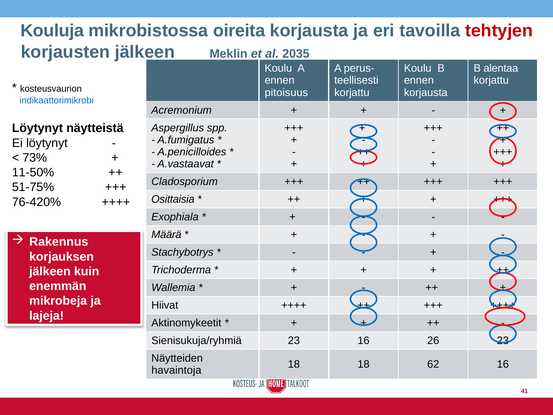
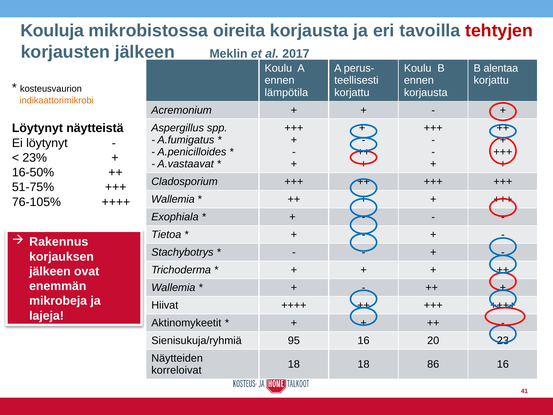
2035: 2035 -> 2017 (296, 54)
pitoisuus: pitoisuus -> lämpötila (286, 92)
indikaattorimikrobi colour: blue -> orange (57, 100)
73%: 73% -> 23% (35, 158)
11-50%: 11-50% -> 16-50% (33, 172)
Osittaisia: Osittaisia -> Wallemia (173, 199)
76-420%: 76-420% -> 76-105% (36, 202)
Määrä: Määrä -> Tietoa (166, 235)
kuin: kuin -> ovat (87, 271)
Sienisukuja/ryhmiä 23: 23 -> 95 (294, 340)
26: 26 -> 20 (433, 340)
62: 62 -> 86 (433, 364)
havaintoja: havaintoja -> korreloivat (176, 370)
